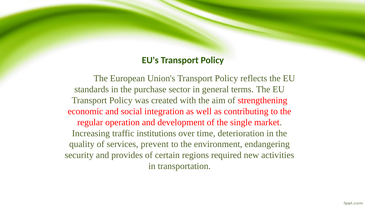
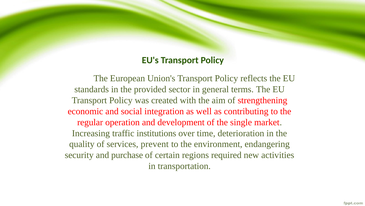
purchase: purchase -> provided (150, 89)
provides: provides -> purchase (127, 155)
